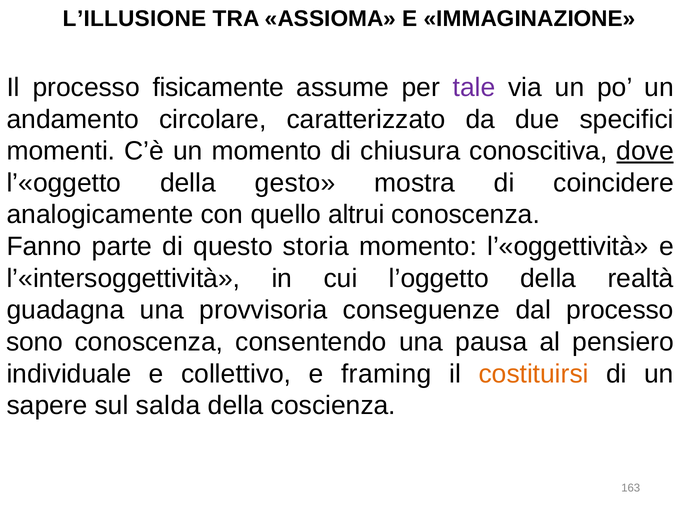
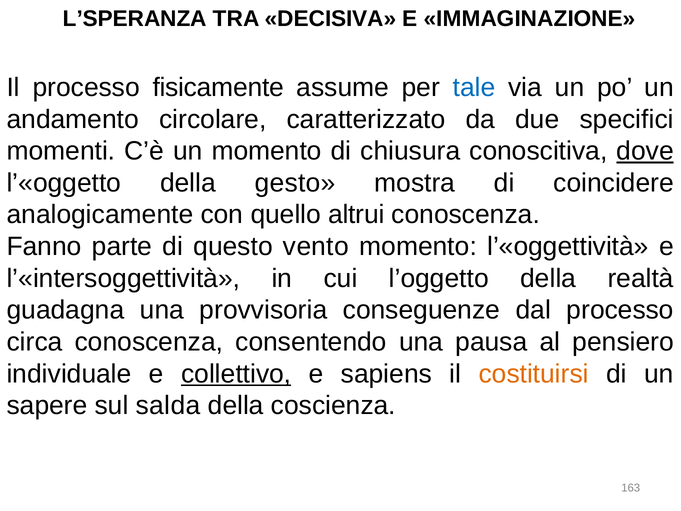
L’ILLUSIONE: L’ILLUSIONE -> L’SPERANZA (135, 19)
ASSIOMA: ASSIOMA -> DECISIVA (331, 19)
tale colour: purple -> blue (474, 87)
storia: storia -> vento (316, 246)
sono: sono -> circa (35, 342)
collettivo underline: none -> present (236, 374)
framing: framing -> sapiens (386, 374)
